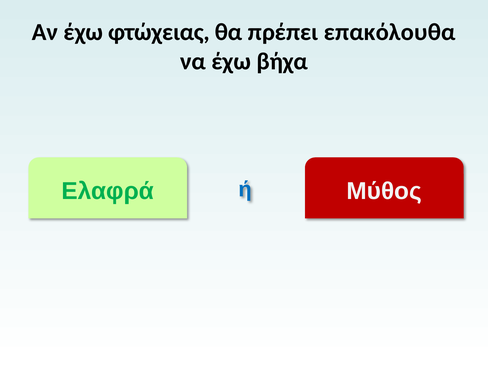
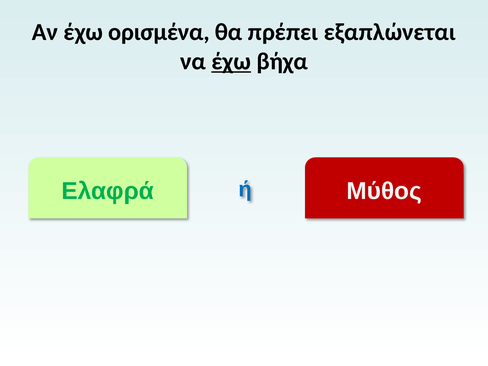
φτώχειας: φτώχειας -> ορισμένα (159, 32)
επακόλουθα: επακόλουθα -> εξαπλώνεται (390, 32)
έχω underline: none -> present (231, 61)
